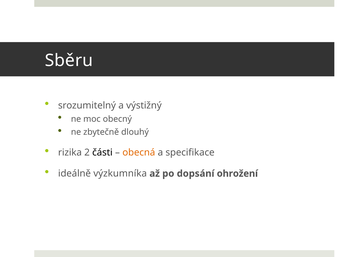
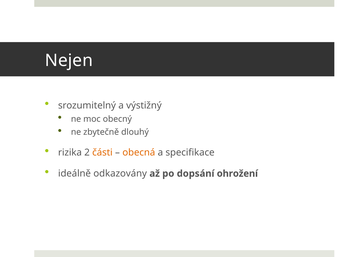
Sběru: Sběru -> Nejen (69, 60)
části colour: black -> orange (102, 153)
výzkumníka: výzkumníka -> odkazovány (120, 174)
